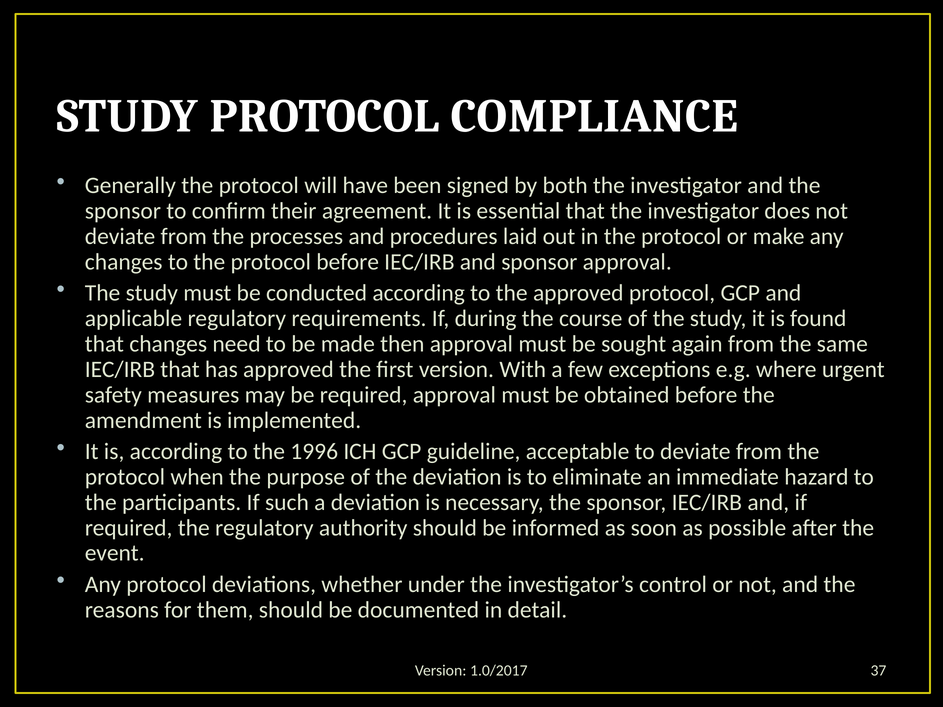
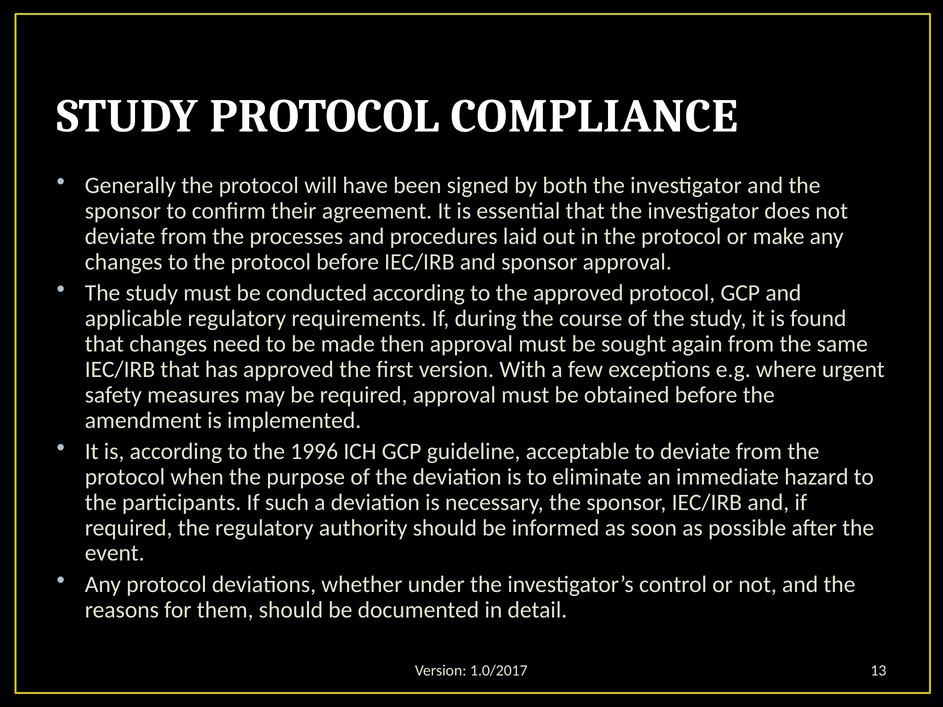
37: 37 -> 13 (878, 671)
